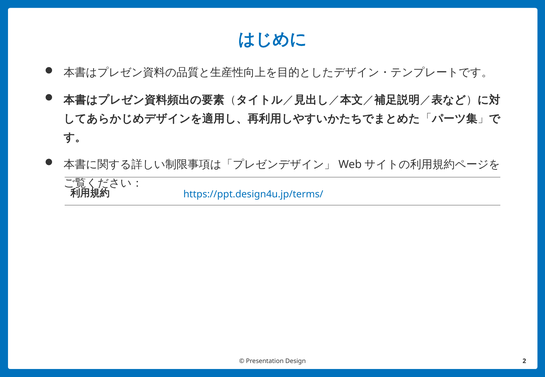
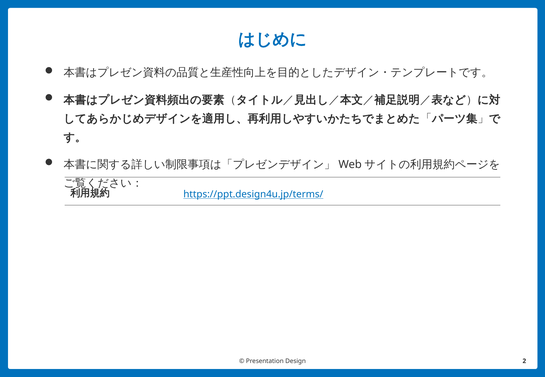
https://ppt.design4u.jp/terms/ underline: none -> present (253, 194)
